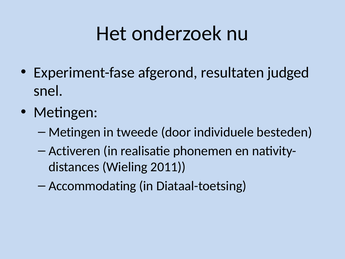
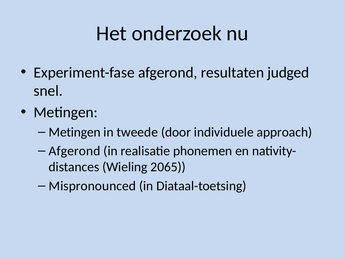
besteden: besteden -> approach (284, 132)
Activeren: Activeren -> Afgerond (75, 151)
2011: 2011 -> 2065 (168, 167)
Accommodating: Accommodating -> Mispronounced (92, 186)
